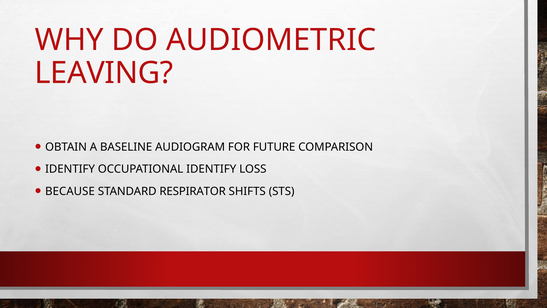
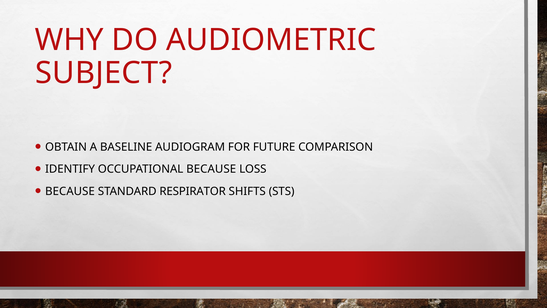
LEAVING: LEAVING -> SUBJECT (104, 73)
OCCUPATIONAL IDENTIFY: IDENTIFY -> BECAUSE (211, 169)
